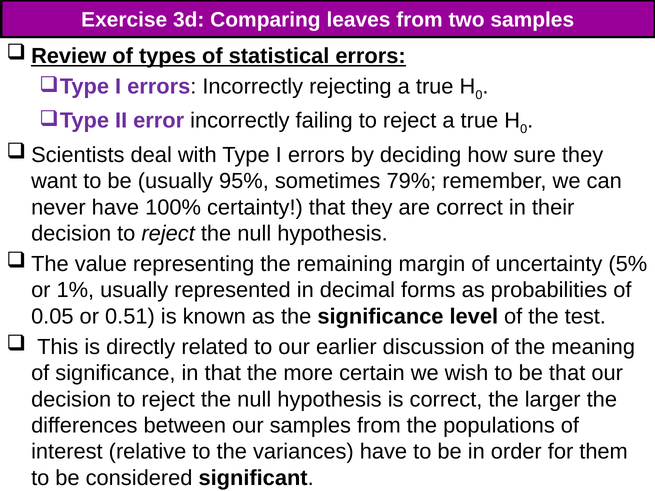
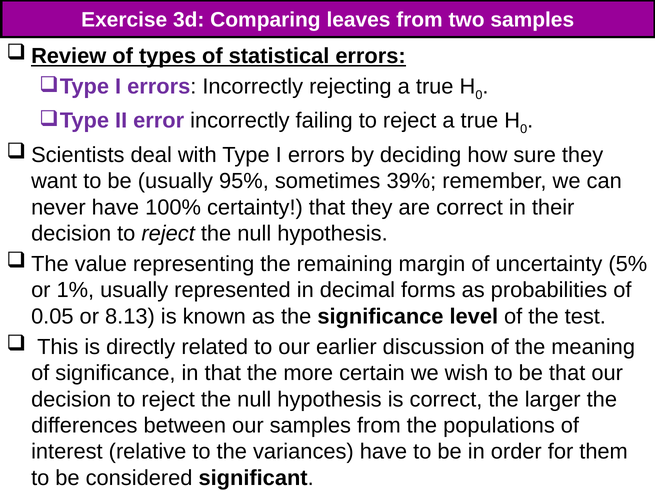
79%: 79% -> 39% (411, 181)
0.51: 0.51 -> 8.13 (130, 317)
